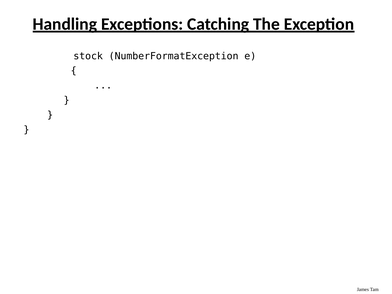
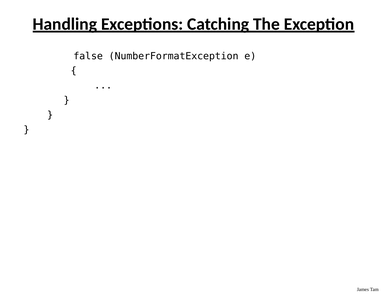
stock: stock -> false (88, 56)
